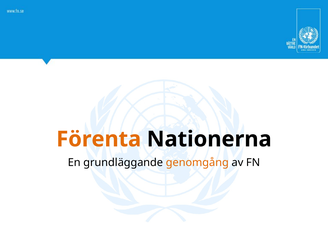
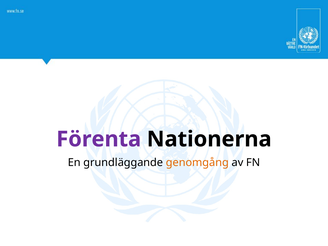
Förenta colour: orange -> purple (99, 139)
